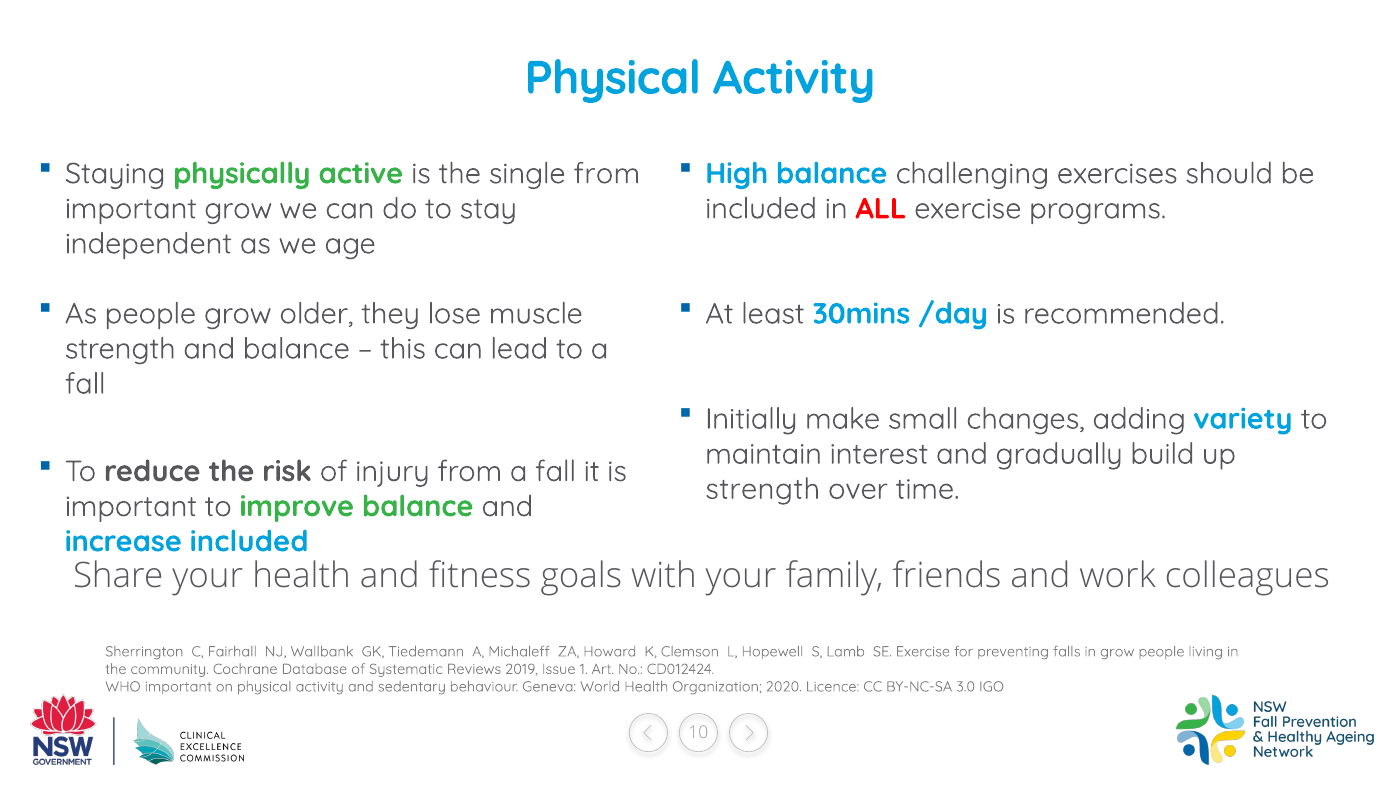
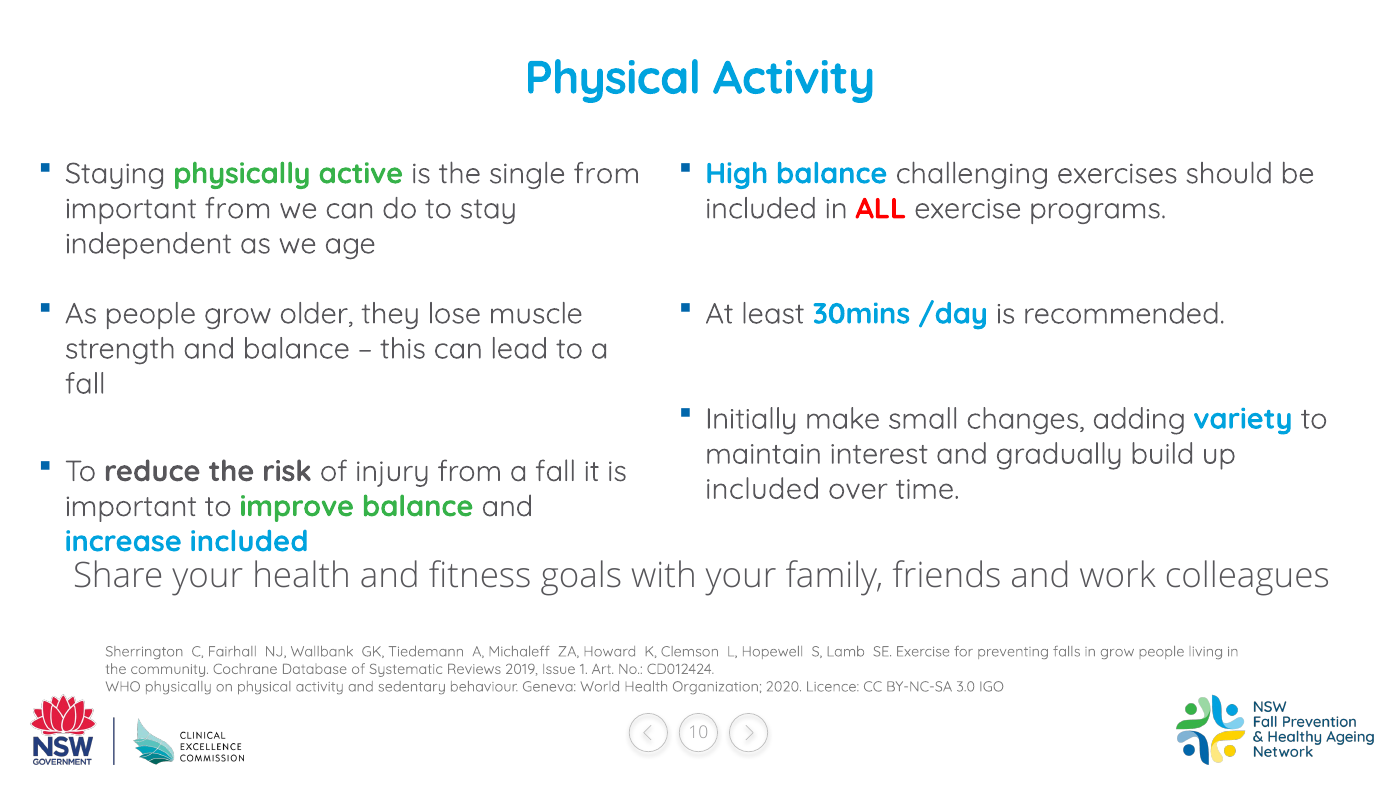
important grow: grow -> from (238, 209)
strength: strength -> included (763, 489)
WHO important: important -> physically (178, 686)
